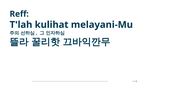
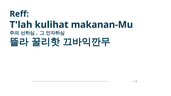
melayani-Mu: melayani-Mu -> makanan-Mu (102, 25)
